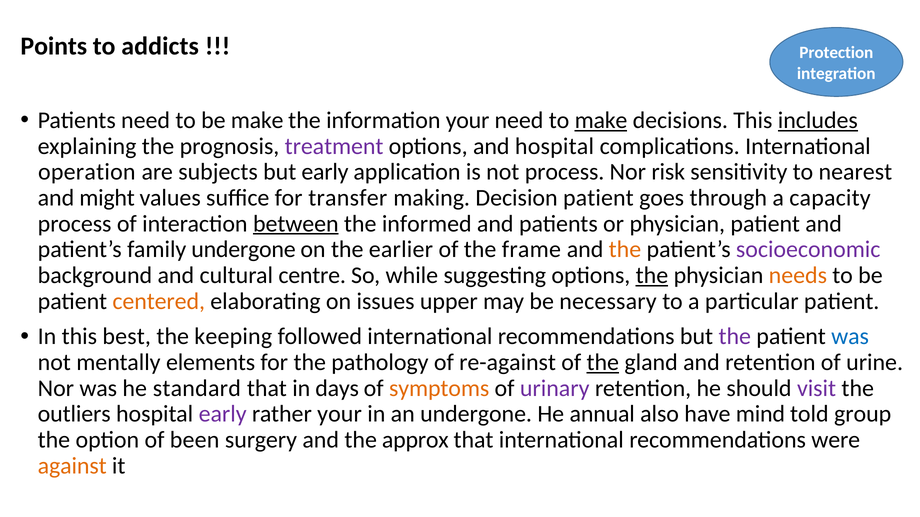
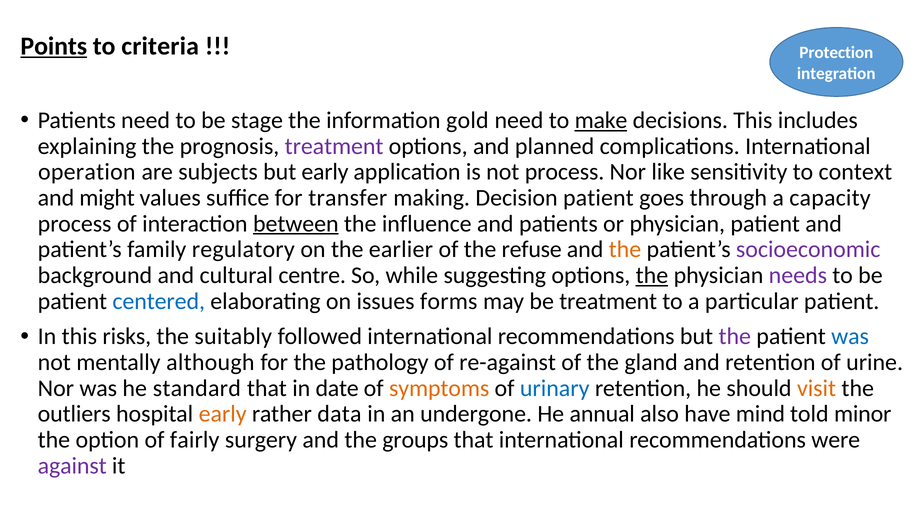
Points underline: none -> present (54, 46)
addicts: addicts -> criteria (160, 46)
be make: make -> stage (257, 120)
information your: your -> gold (467, 120)
includes underline: present -> none (818, 120)
and hospital: hospital -> planned (555, 146)
risk: risk -> like (668, 172)
nearest: nearest -> context (855, 172)
informed: informed -> influence (427, 224)
family undergone: undergone -> regulatory (243, 250)
frame: frame -> refuse (532, 250)
needs colour: orange -> purple (798, 276)
centered colour: orange -> blue (159, 301)
upper: upper -> forms (449, 301)
be necessary: necessary -> treatment (608, 301)
best: best -> risks (127, 337)
keeping: keeping -> suitably (233, 337)
elements: elements -> although (210, 363)
the underline: present -> none (603, 363)
days: days -> date (337, 389)
urinary colour: purple -> blue (555, 389)
visit colour: purple -> orange (817, 389)
early colour: purple -> orange (223, 414)
rather your: your -> data (339, 414)
group: group -> minor (863, 414)
been: been -> fairly (195, 440)
approx: approx -> groups (415, 440)
against colour: orange -> purple (72, 466)
